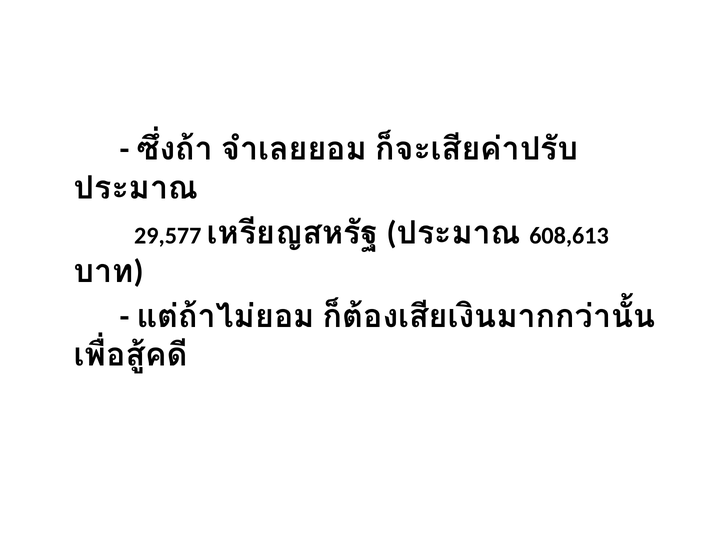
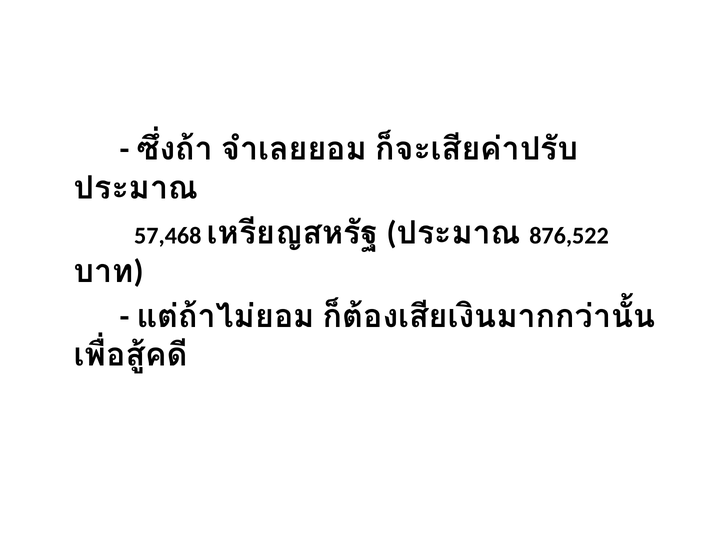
29,577: 29,577 -> 57,468 (168, 236)
608,613: 608,613 -> 876,522 (569, 236)
